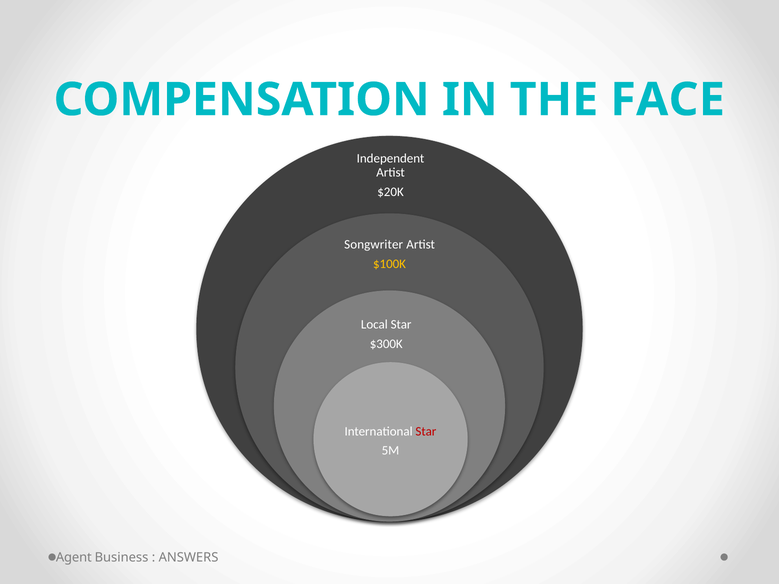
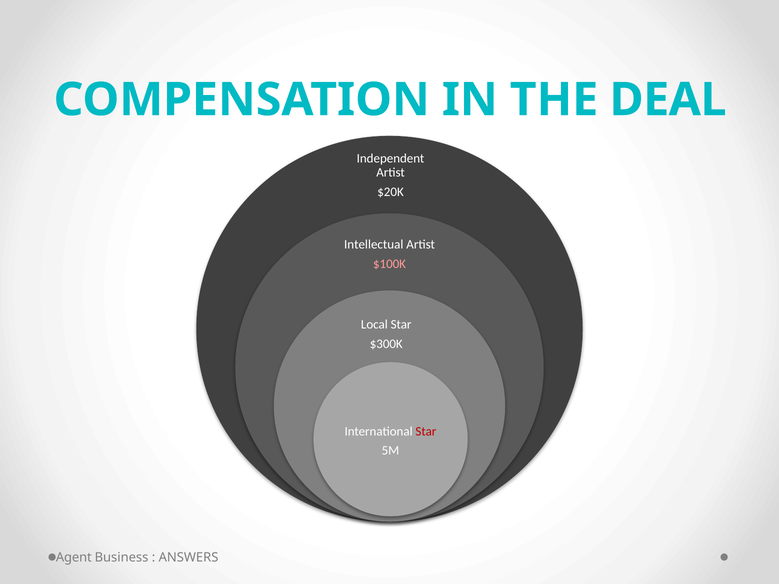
FACE: FACE -> DEAL (668, 100)
Songwriter: Songwriter -> Intellectual (374, 245)
$100K colour: yellow -> pink (389, 264)
